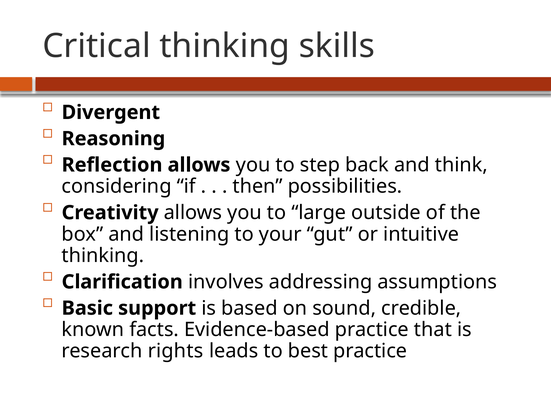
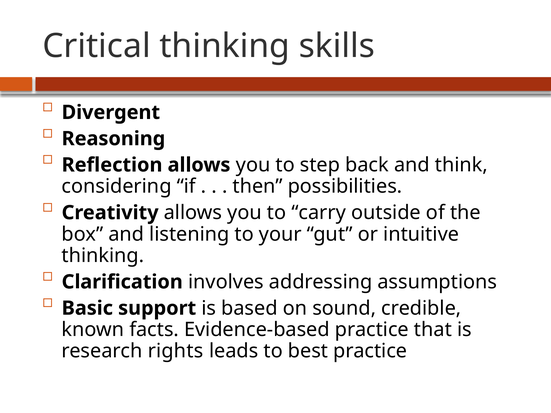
large: large -> carry (319, 213)
